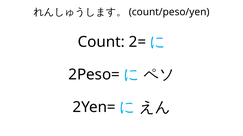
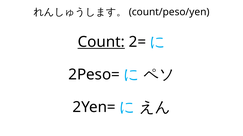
Count underline: none -> present (101, 42)
